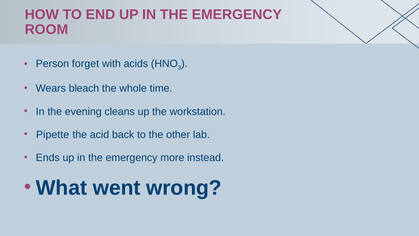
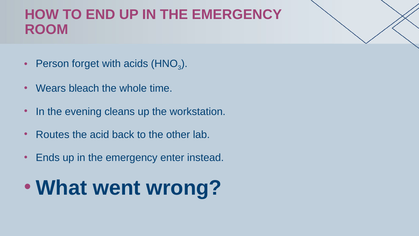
Pipette: Pipette -> Routes (53, 134)
more: more -> enter (172, 157)
